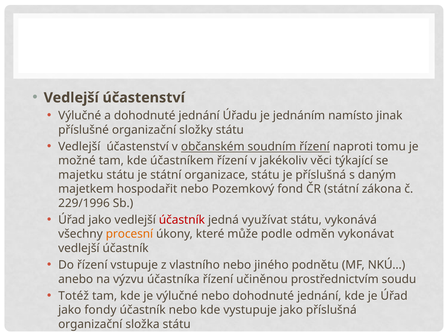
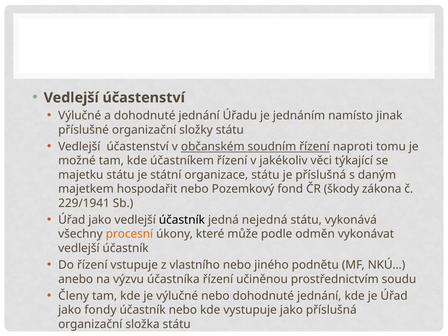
ČR státní: státní -> škody (341, 189)
229/1996: 229/1996 -> 229/1941 (84, 203)
účastník colour: red -> black (182, 220)
využívat: využívat -> nejedná (265, 220)
Totéž: Totéž -> Členy (74, 296)
